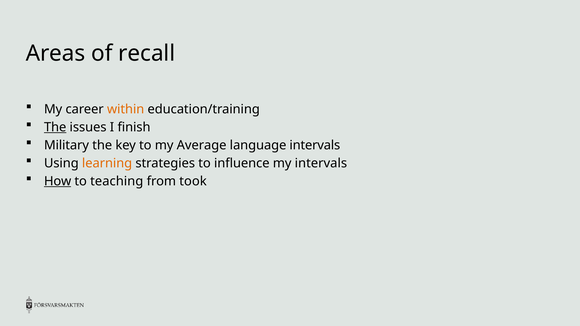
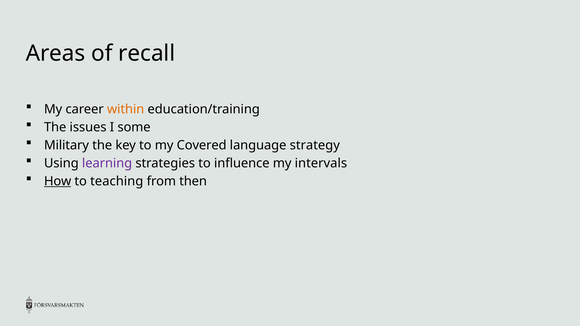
The underline: present -> none (55, 127)
finish: finish -> some (134, 127)
Average: Average -> Covered (202, 145)
language intervals: intervals -> strategy (315, 145)
learning colour: orange -> purple (107, 163)
took: took -> then (193, 181)
